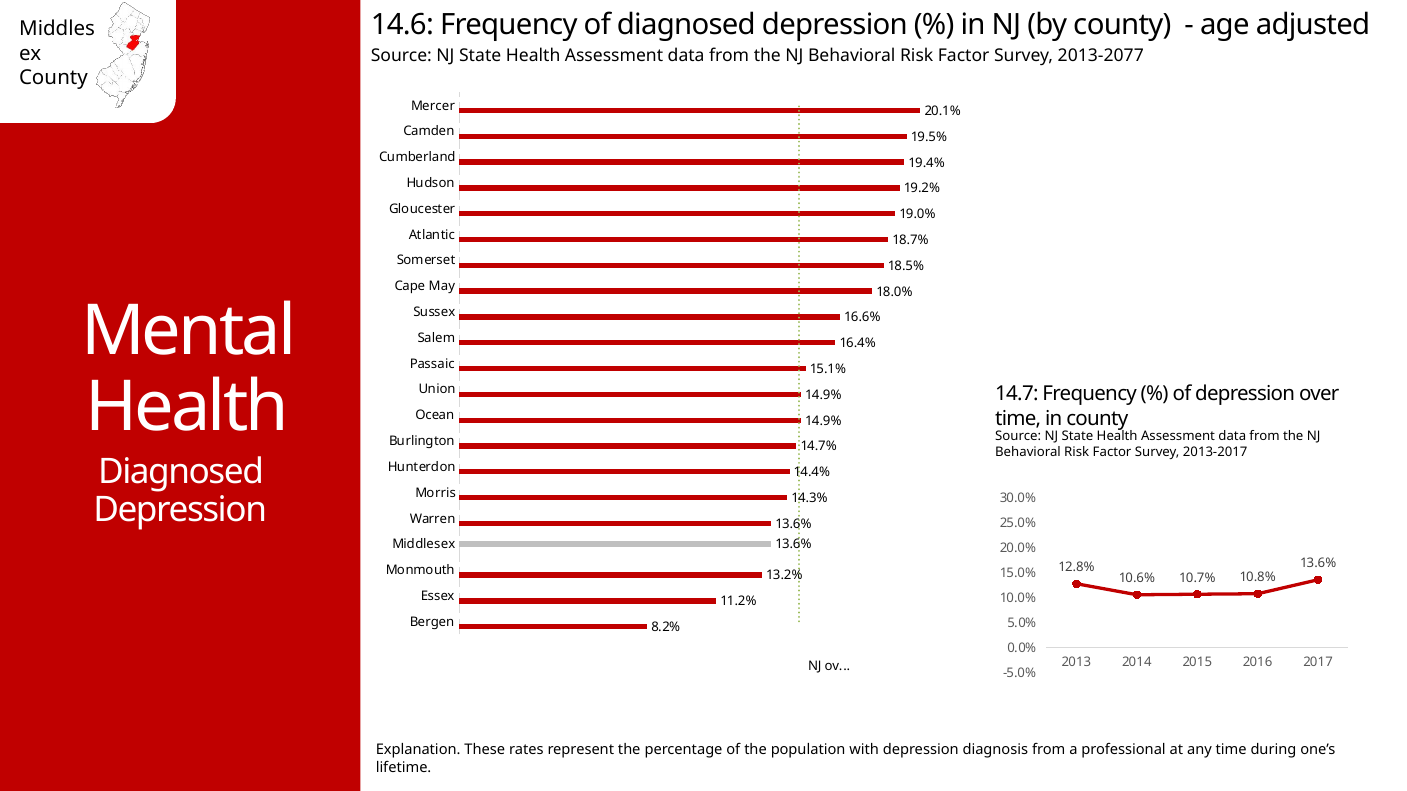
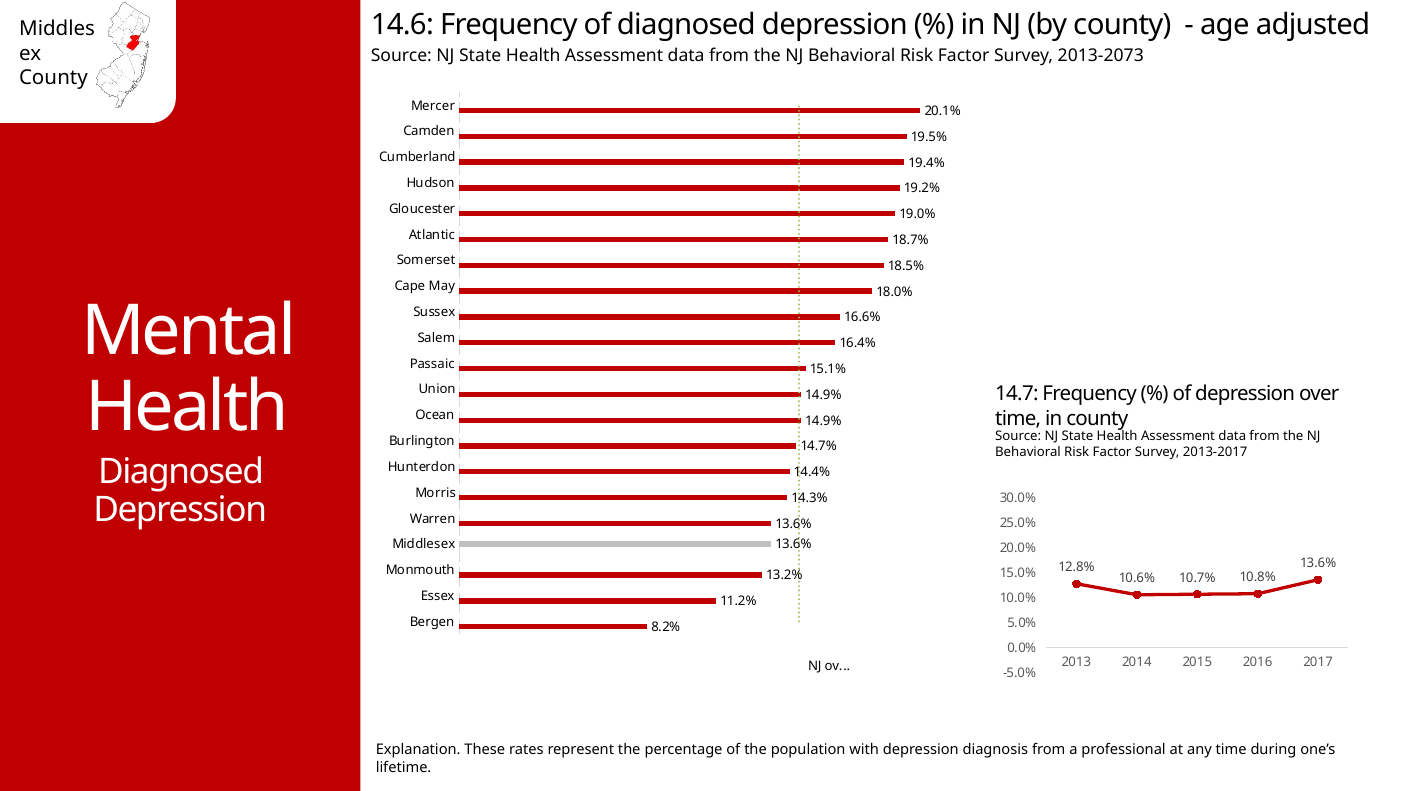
2013-2077: 2013-2077 -> 2013-2073 (1101, 56)
